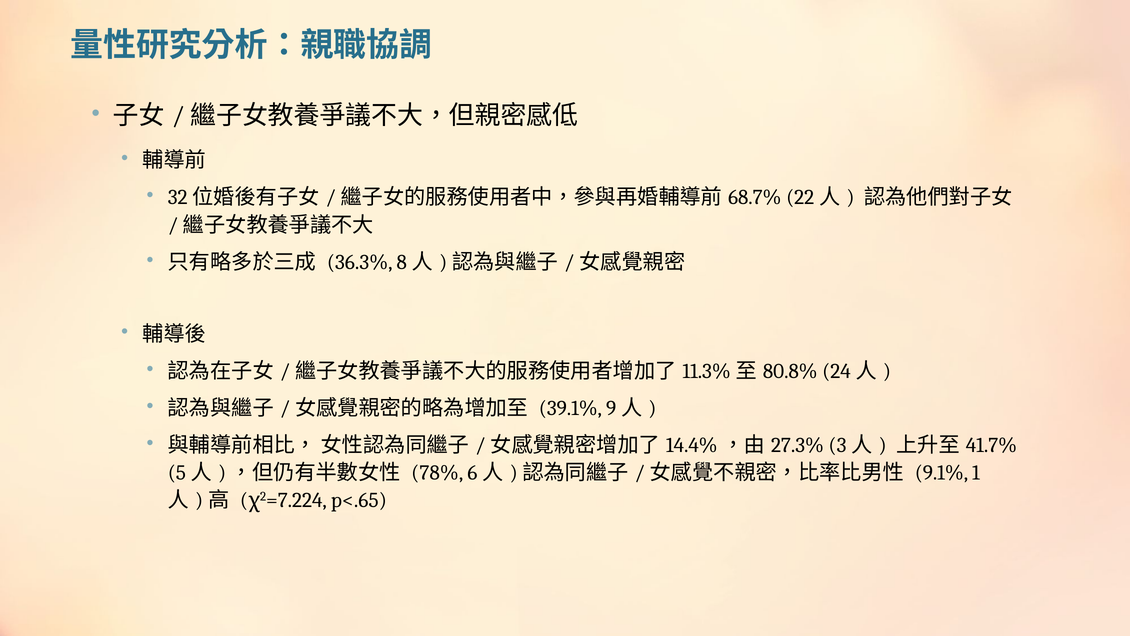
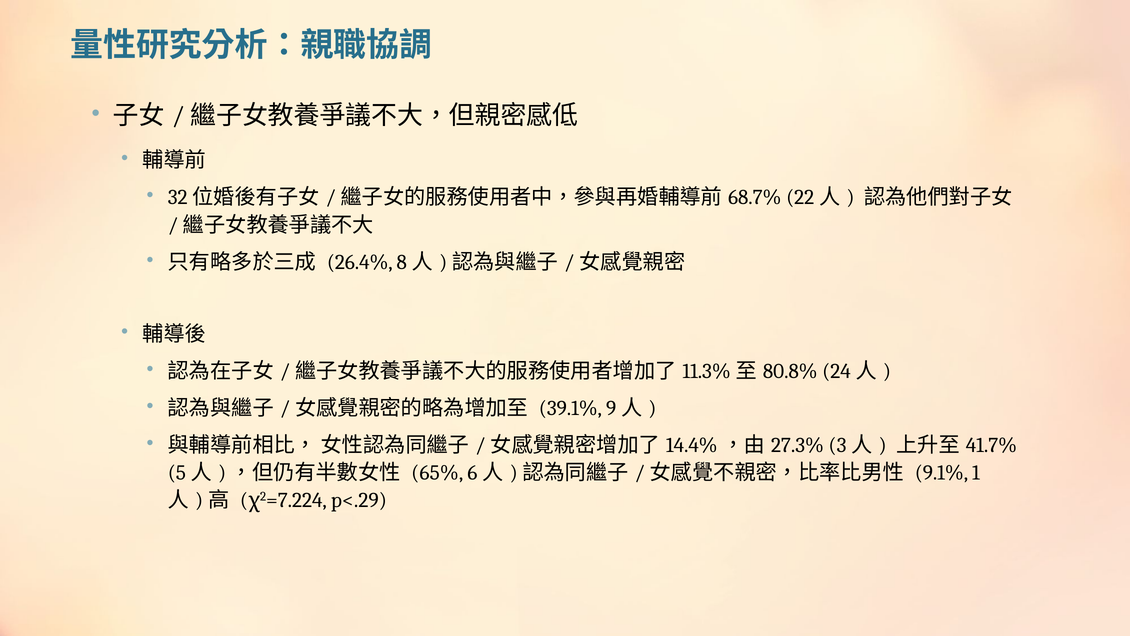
36.3%: 36.3% -> 26.4% (360, 262)
78%: 78% -> 65% (437, 473)
p<.65: p<.65 -> p<.29 (359, 500)
